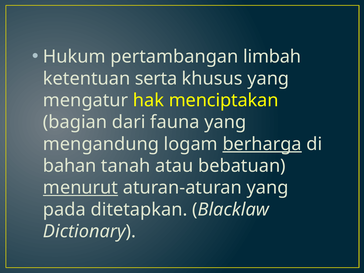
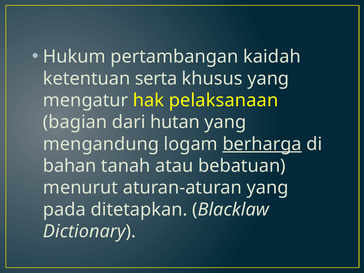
limbah: limbah -> kaidah (272, 57)
menciptakan: menciptakan -> pelaksanaan (224, 100)
fauna: fauna -> hutan (175, 122)
menurut underline: present -> none (81, 188)
